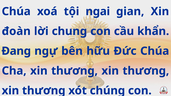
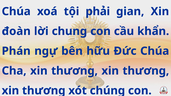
ngai: ngai -> phải (98, 11)
Đang: Đang -> Phán (16, 51)
